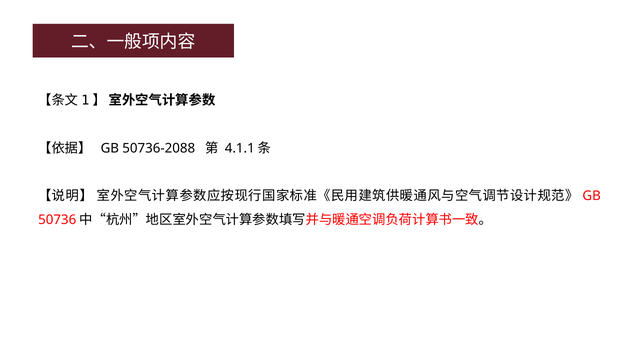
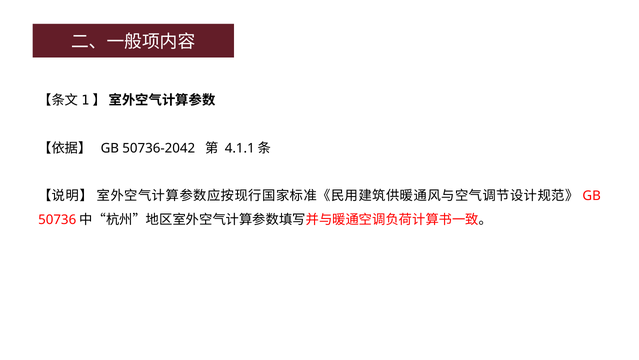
50736-2088: 50736-2088 -> 50736-2042 (159, 148)
